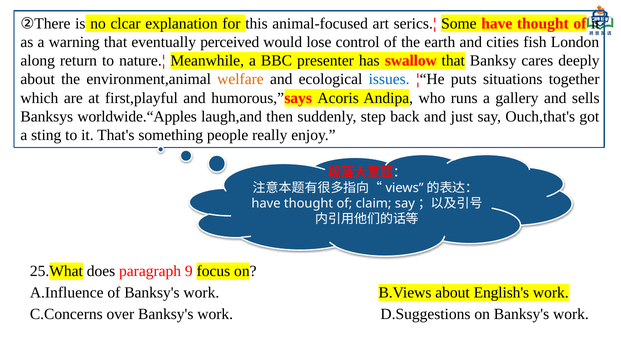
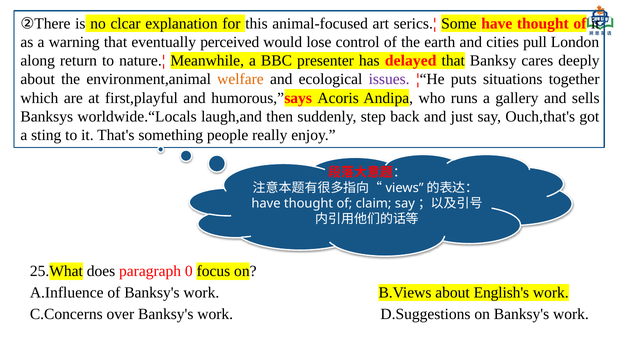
fish: fish -> pull (535, 42)
swallow: swallow -> delayed (411, 61)
issues colour: blue -> purple (389, 79)
worldwide.“Apples: worldwide.“Apples -> worldwide.“Locals (137, 117)
9: 9 -> 0 (189, 272)
